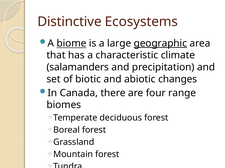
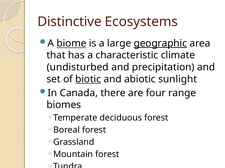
salamanders: salamanders -> undisturbed (78, 67)
biotic underline: none -> present (88, 79)
changes: changes -> sunlight (178, 79)
